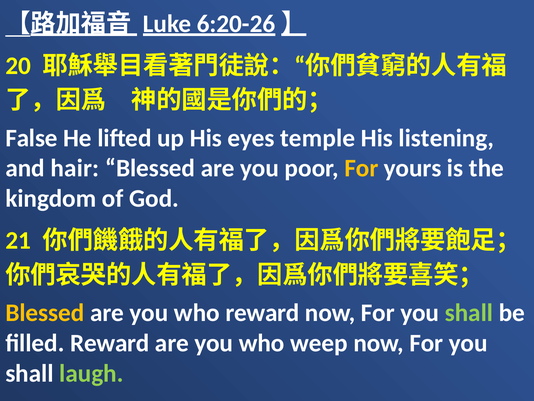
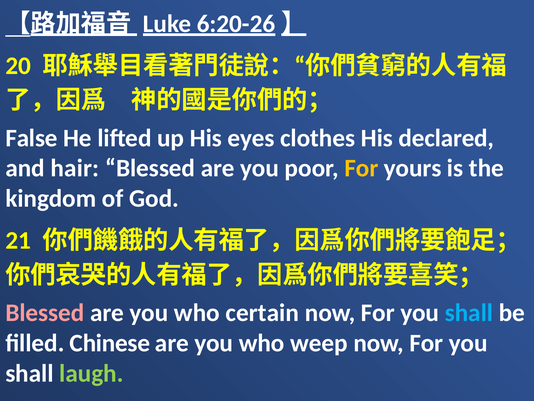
temple: temple -> clothes (318, 138)
listening: listening -> declared (446, 138)
Blessed colour: yellow -> pink (45, 312)
who reward: reward -> certain (262, 312)
shall colour: light green -> light blue (469, 312)
filled Reward: Reward -> Chinese (110, 343)
